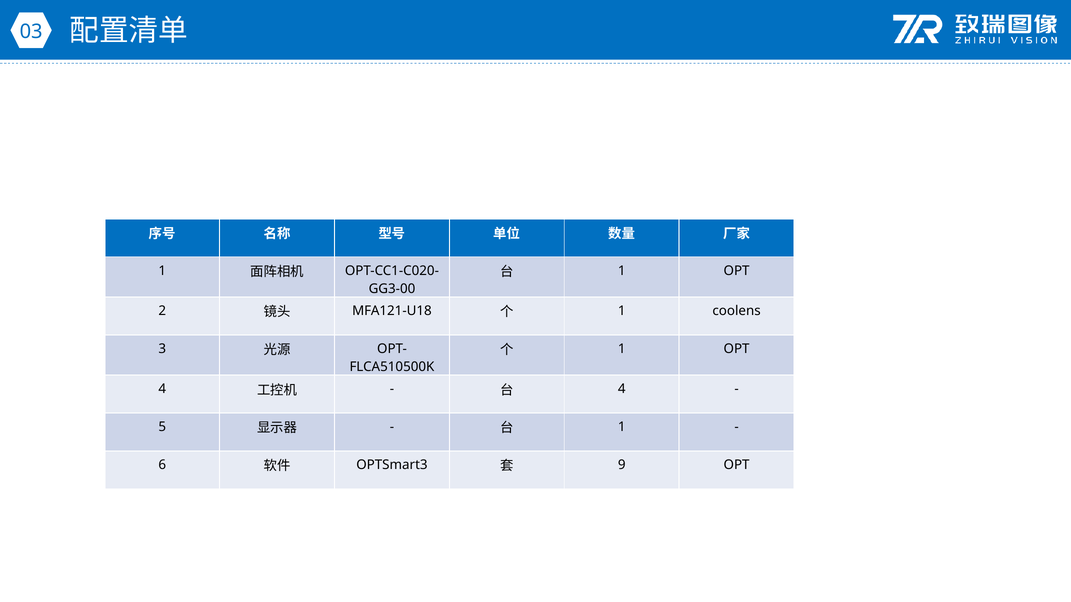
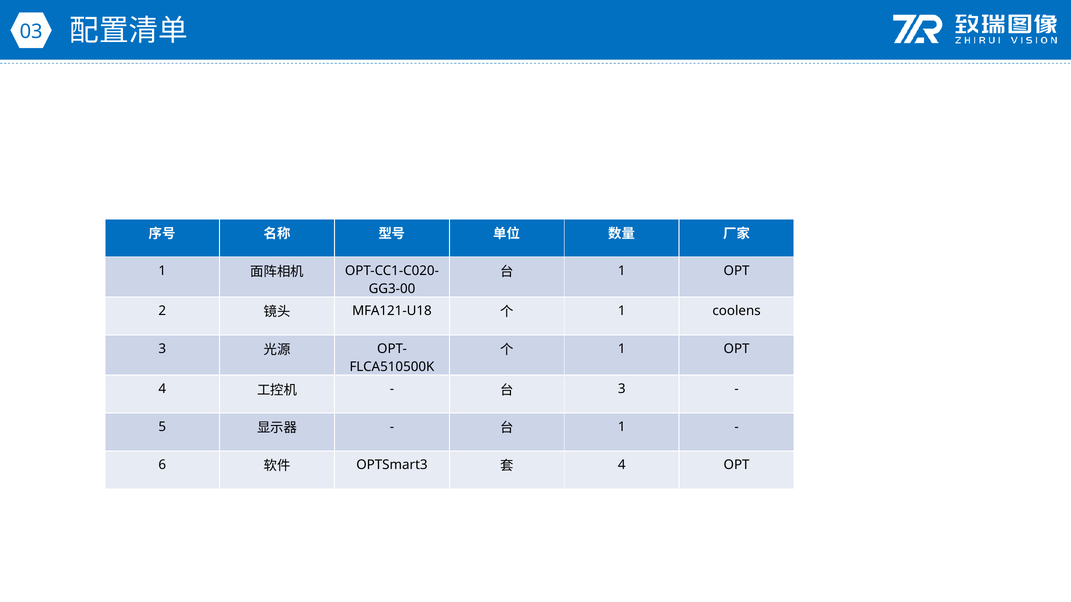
4: 4 -> 3 (622, 389)
9: 9 -> 4 (622, 465)
